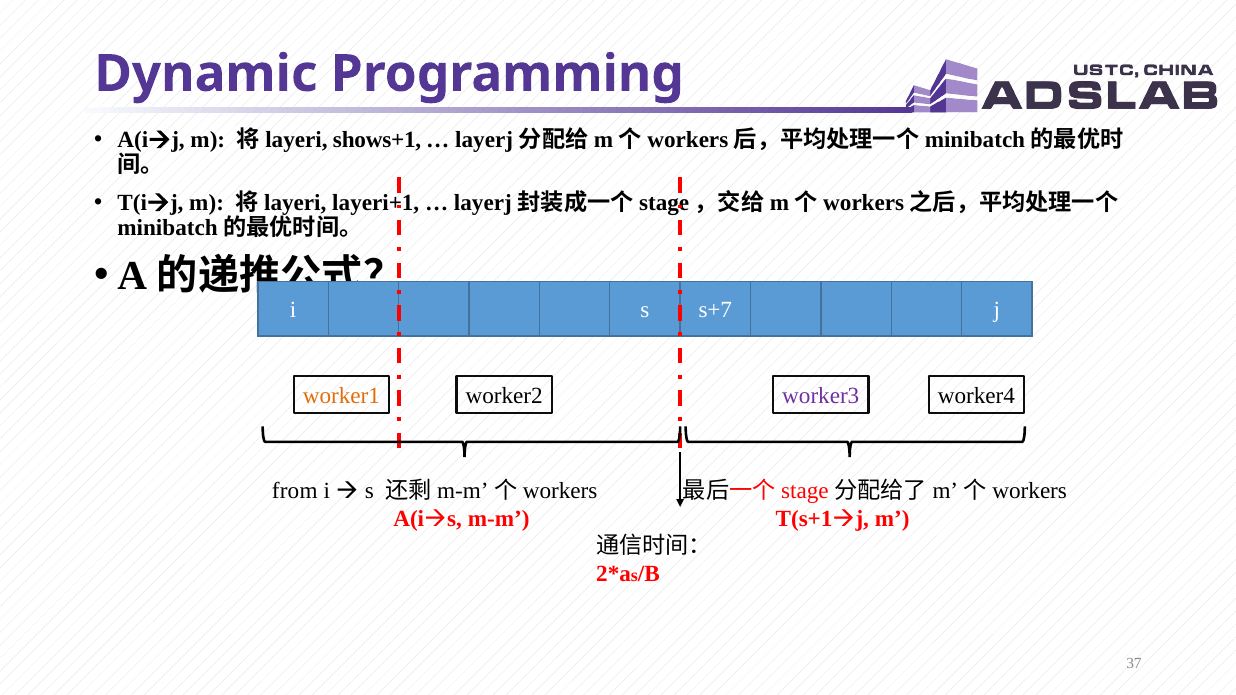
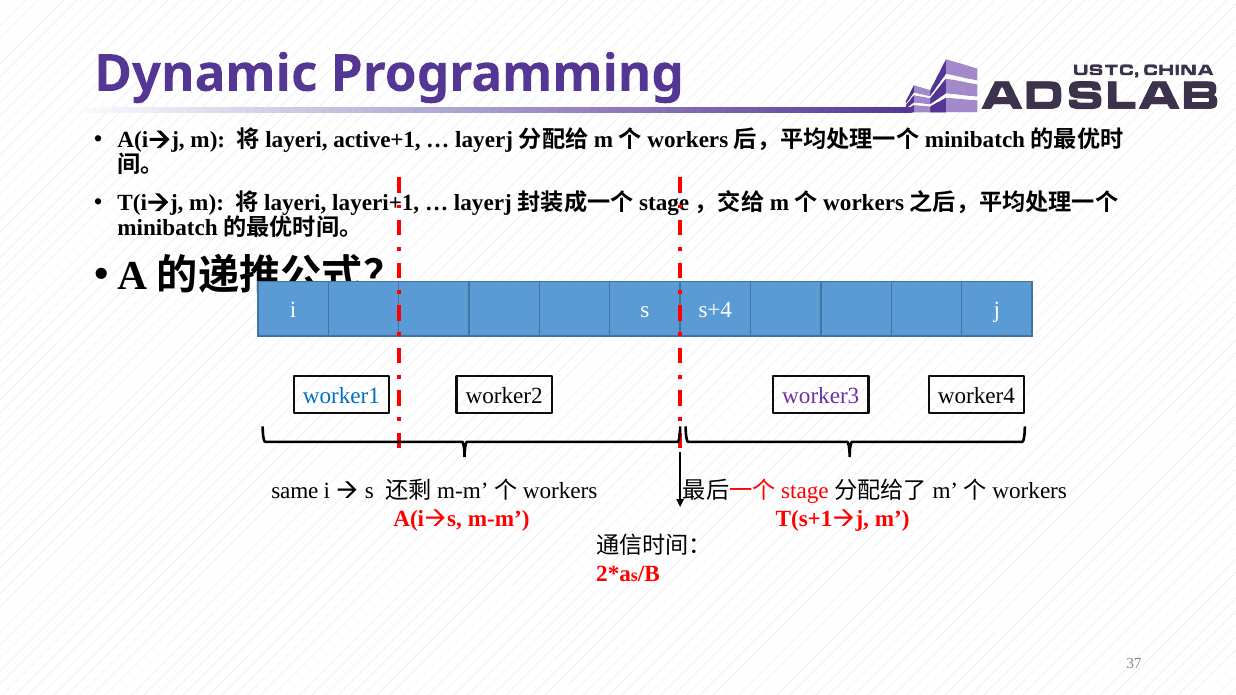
shows+1: shows+1 -> active+1 (377, 140)
s+7: s+7 -> s+4 (715, 310)
worker1 colour: orange -> blue (341, 396)
from: from -> same (295, 491)
